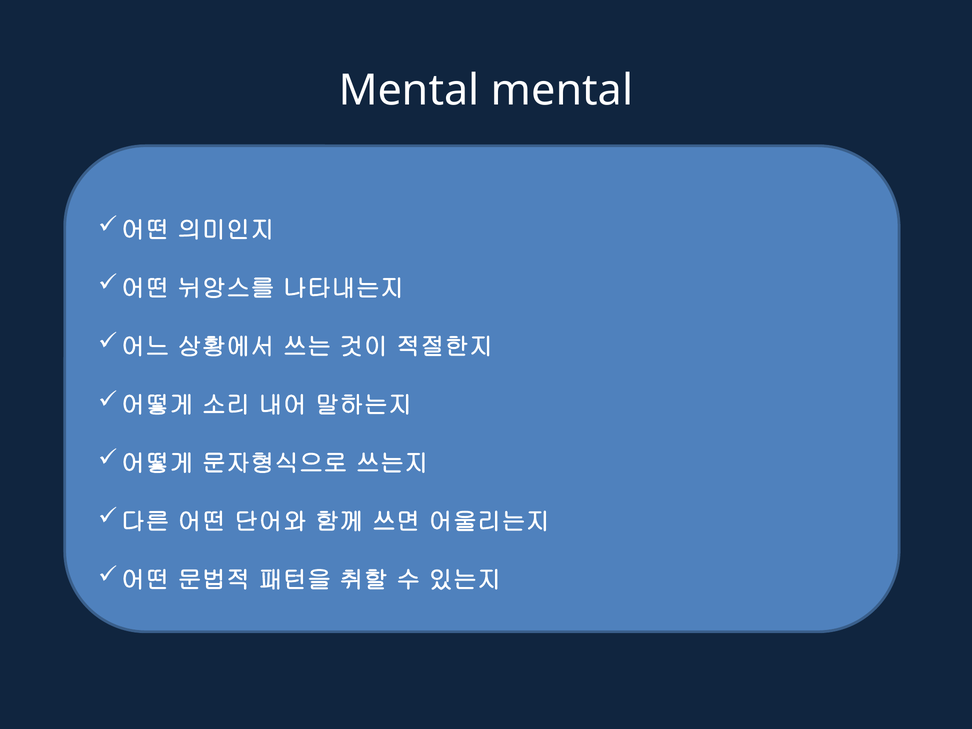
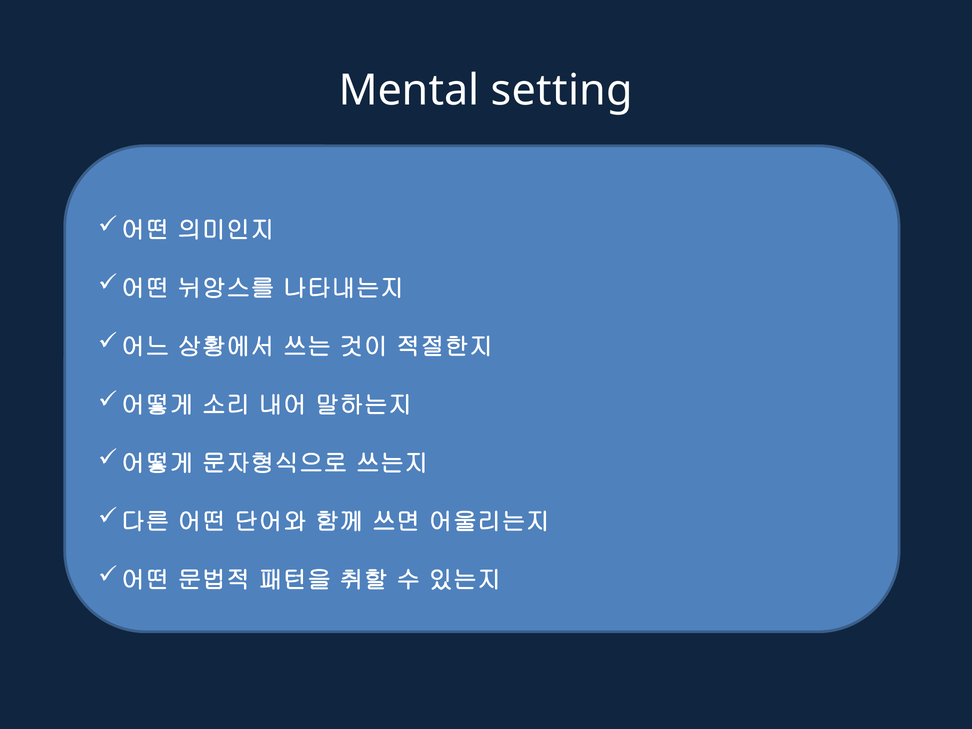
Mental mental: mental -> setting (562, 91)
